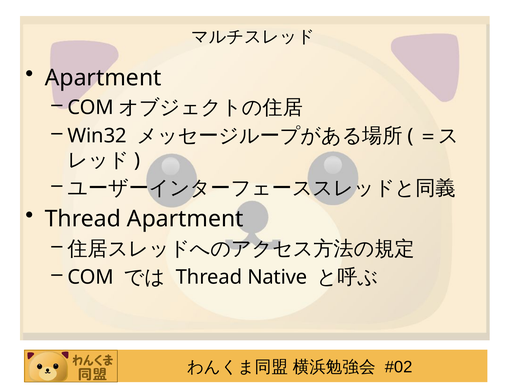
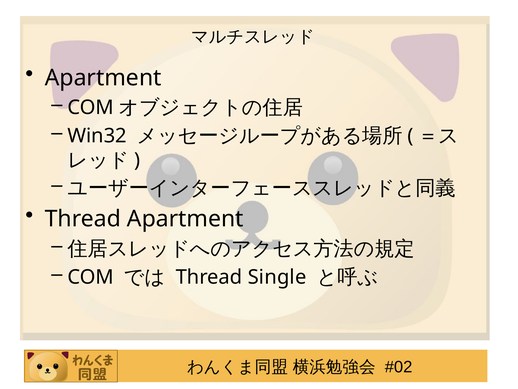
Native: Native -> Single (277, 277)
